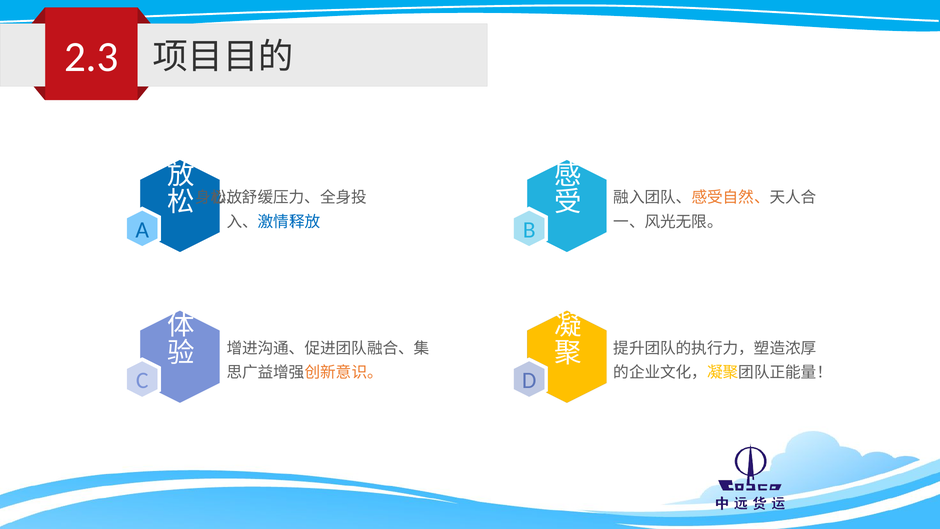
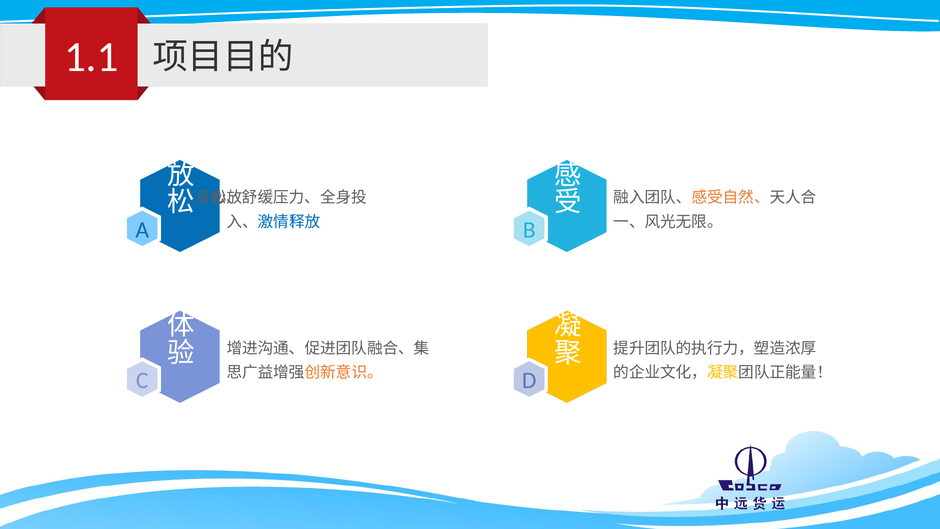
2.3: 2.3 -> 1.1 (91, 57)
